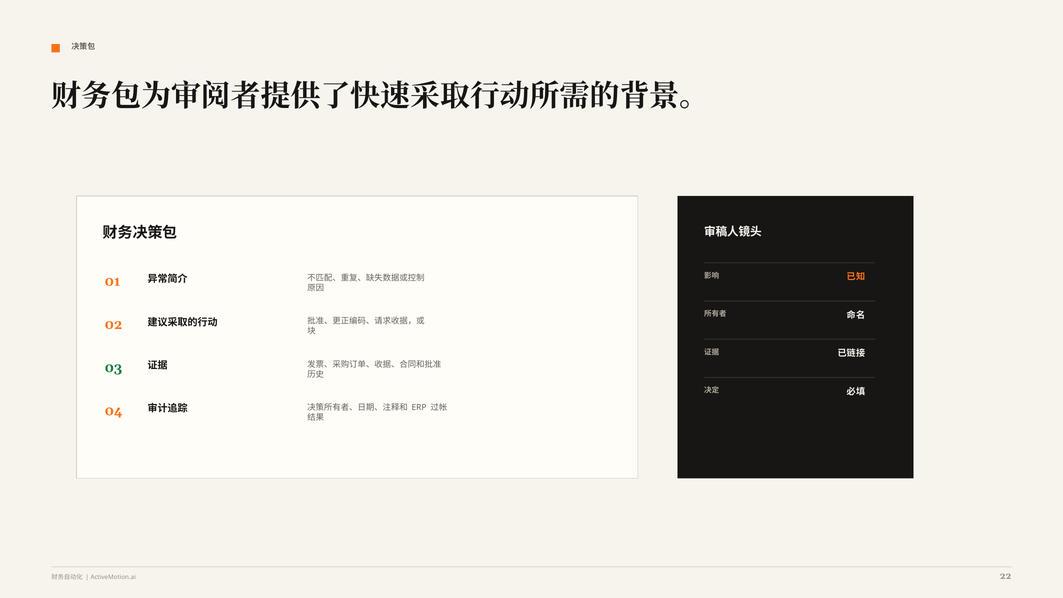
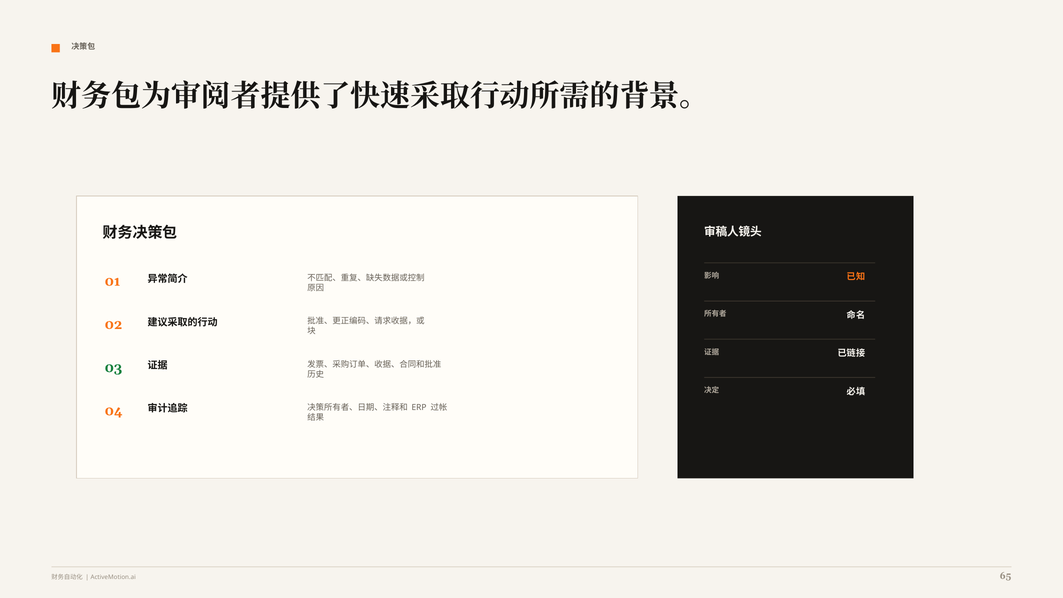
22: 22 -> 65 (1005, 576)
